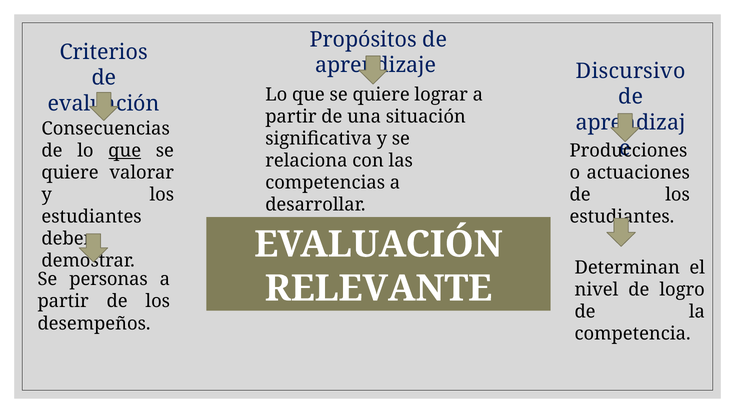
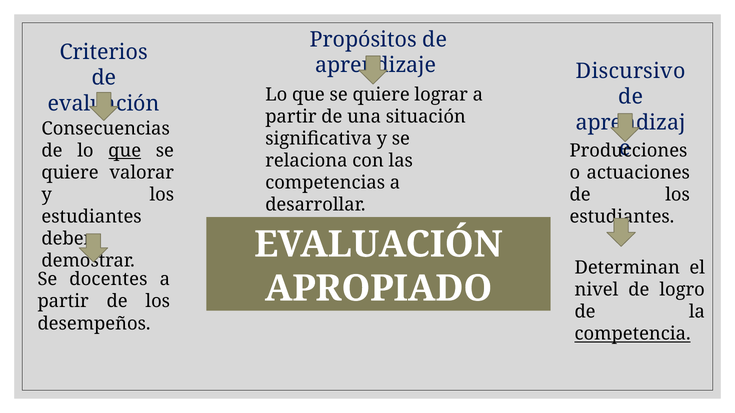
personas: personas -> docentes (108, 280)
RELEVANTE: RELEVANTE -> APROPIADO (379, 289)
competencia underline: none -> present (633, 334)
